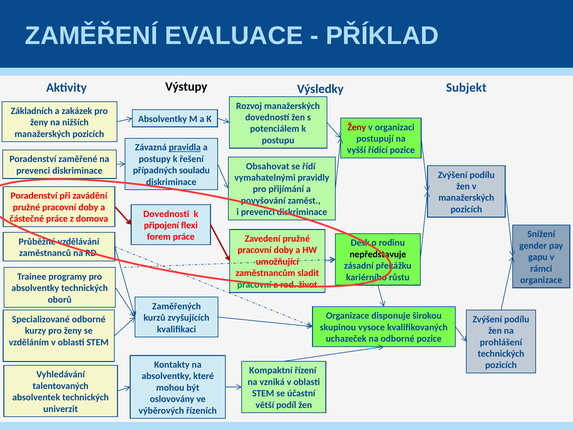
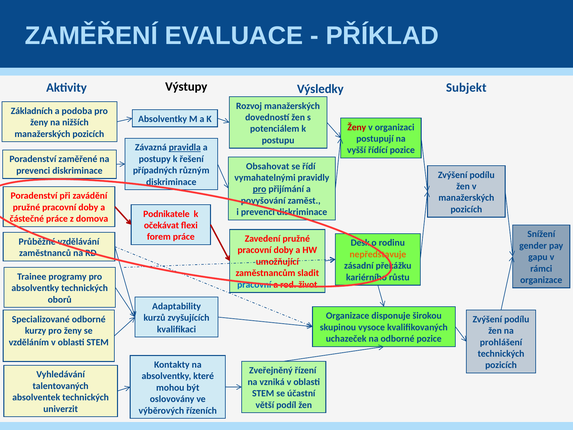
zakázek: zakázek -> podoba (77, 111)
souladu: souladu -> různým (194, 170)
pro underline: none -> present (260, 189)
Dovednosti: Dovednosti -> Podnikatele (166, 214)
připojení: připojení -> očekávat (161, 225)
nepředstavuje colour: black -> orange (378, 254)
pracovní colour: green -> blue (254, 284)
Zaměřených: Zaměřených -> Adaptability (177, 306)
Kompaktní: Kompaktní -> Zveřejněný (271, 370)
